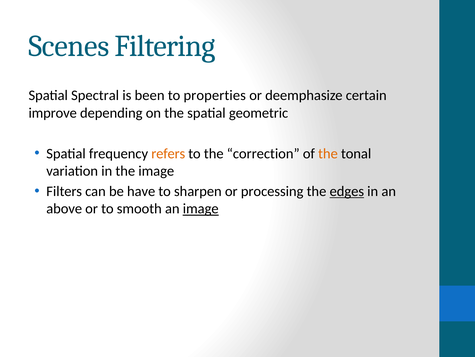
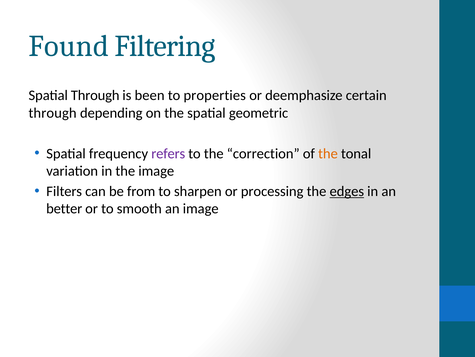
Scenes: Scenes -> Found (69, 46)
Spatial Spectral: Spectral -> Through (95, 95)
improve: improve -> through (53, 113)
refers colour: orange -> purple (168, 153)
have: have -> from (141, 191)
above: above -> better (64, 208)
image underline: present -> none (201, 208)
